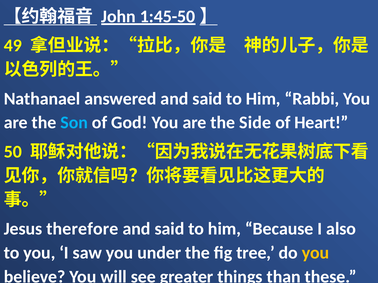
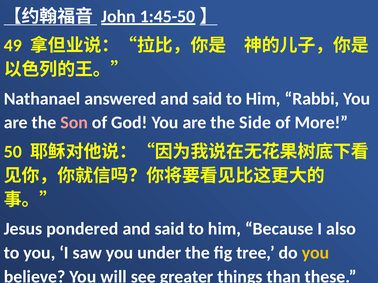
Son colour: light blue -> pink (74, 123)
Heart: Heart -> More (321, 123)
therefore: therefore -> pondered (82, 229)
